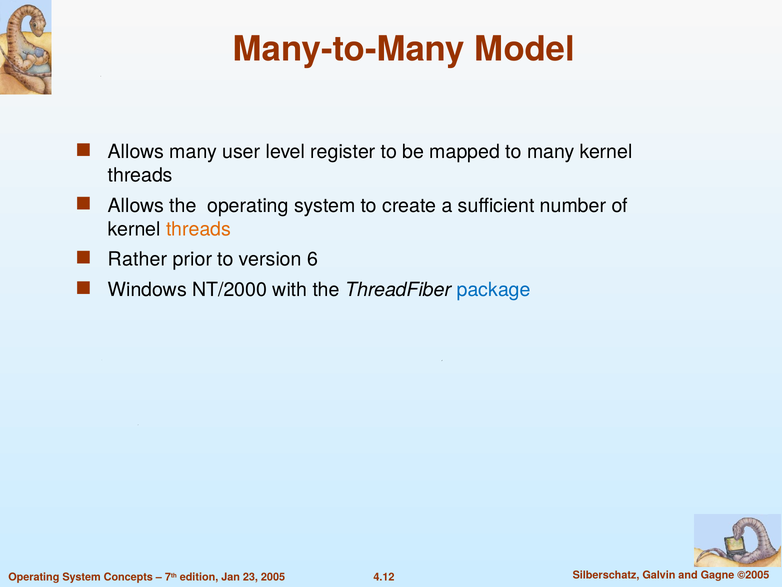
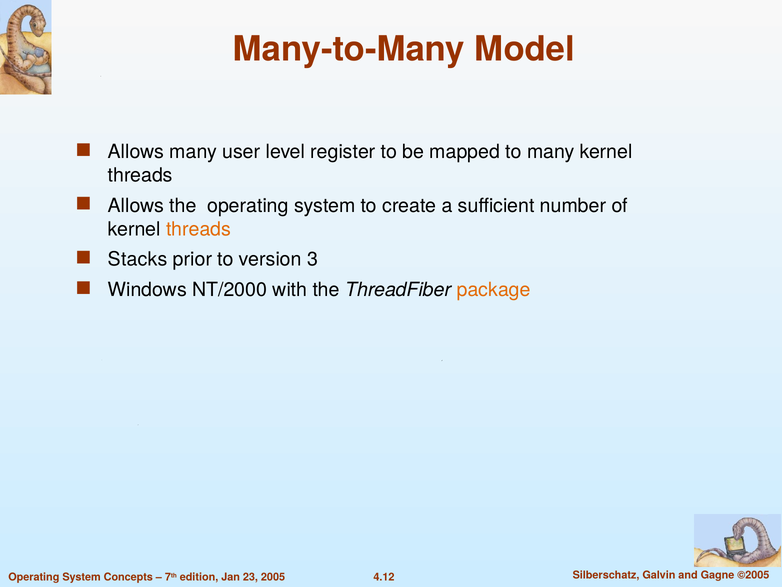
Rather: Rather -> Stacks (138, 259)
6: 6 -> 3 (312, 259)
package colour: blue -> orange (494, 289)
